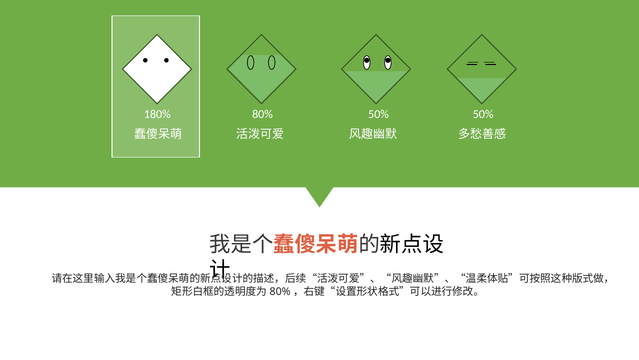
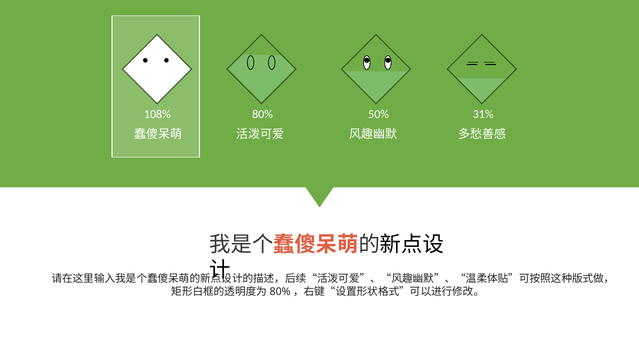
180%: 180% -> 108% (157, 114)
50% 50%: 50% -> 31% (483, 114)
